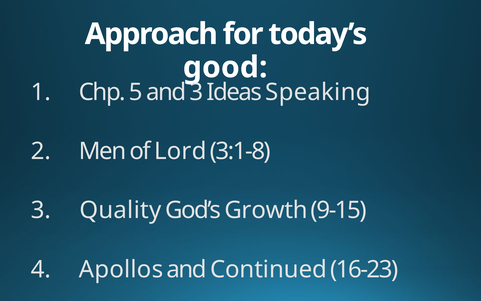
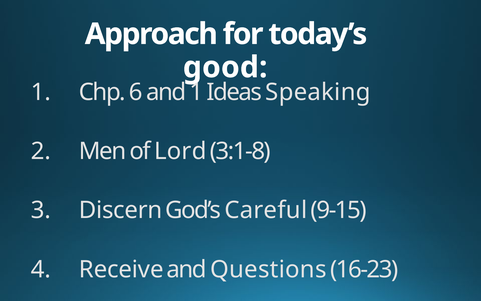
5: 5 -> 6 (136, 92)
and 3: 3 -> 1 (196, 92)
Quality: Quality -> Discern (121, 210)
Growth: Growth -> Careful (266, 210)
Apollos: Apollos -> Receive (121, 269)
Continued: Continued -> Questions (268, 269)
